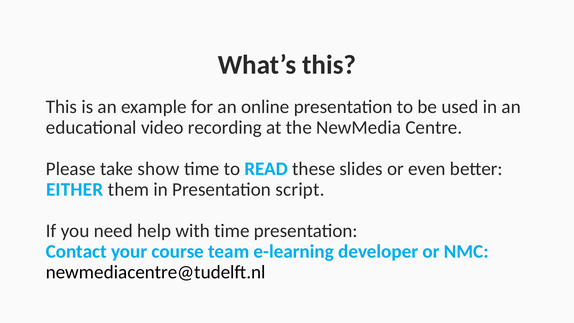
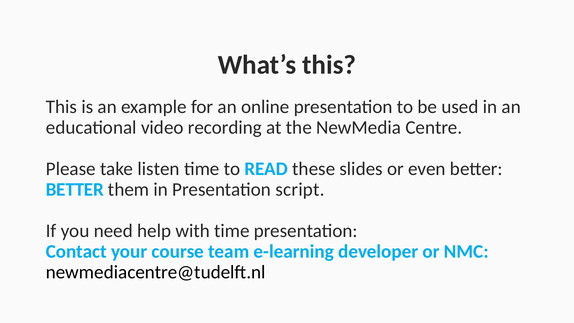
show: show -> listen (159, 169)
EITHER: EITHER -> BETTER (75, 189)
